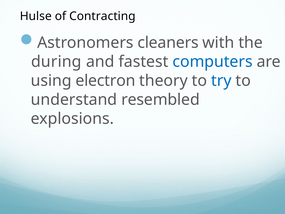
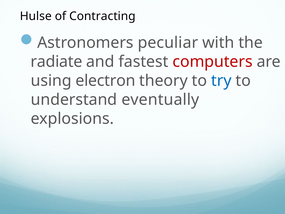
cleaners: cleaners -> peculiar (168, 43)
during: during -> radiate (56, 62)
computers colour: blue -> red (213, 62)
resembled: resembled -> eventually (160, 100)
